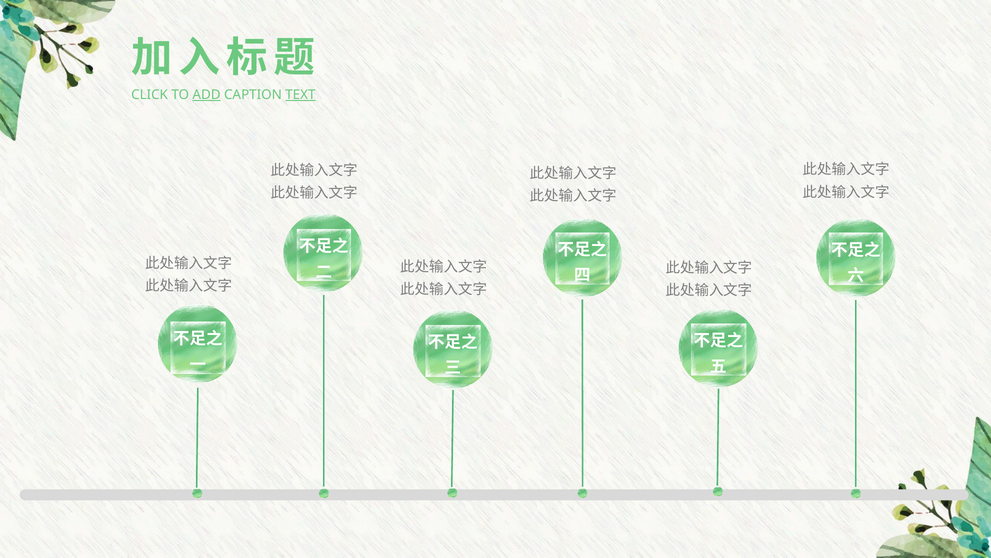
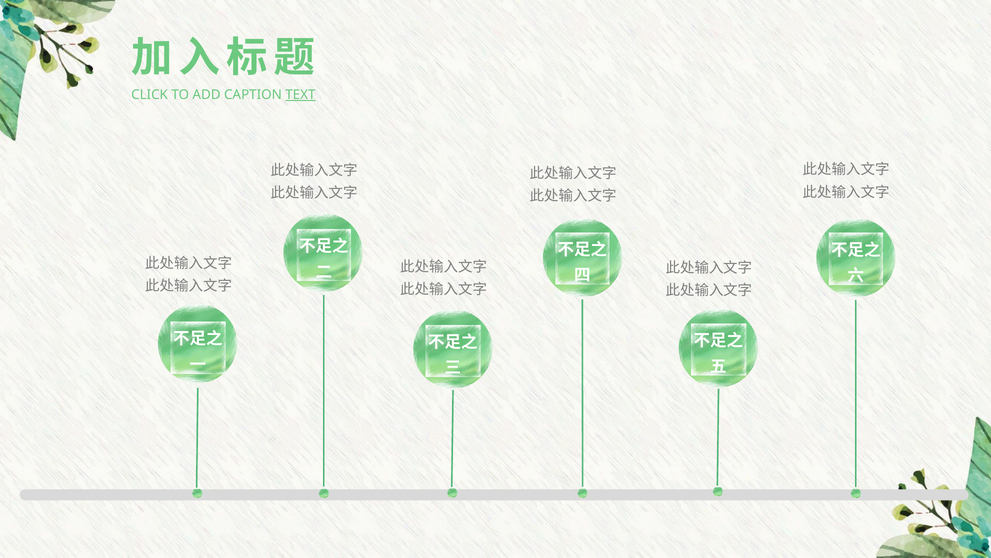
ADD underline: present -> none (207, 95)
